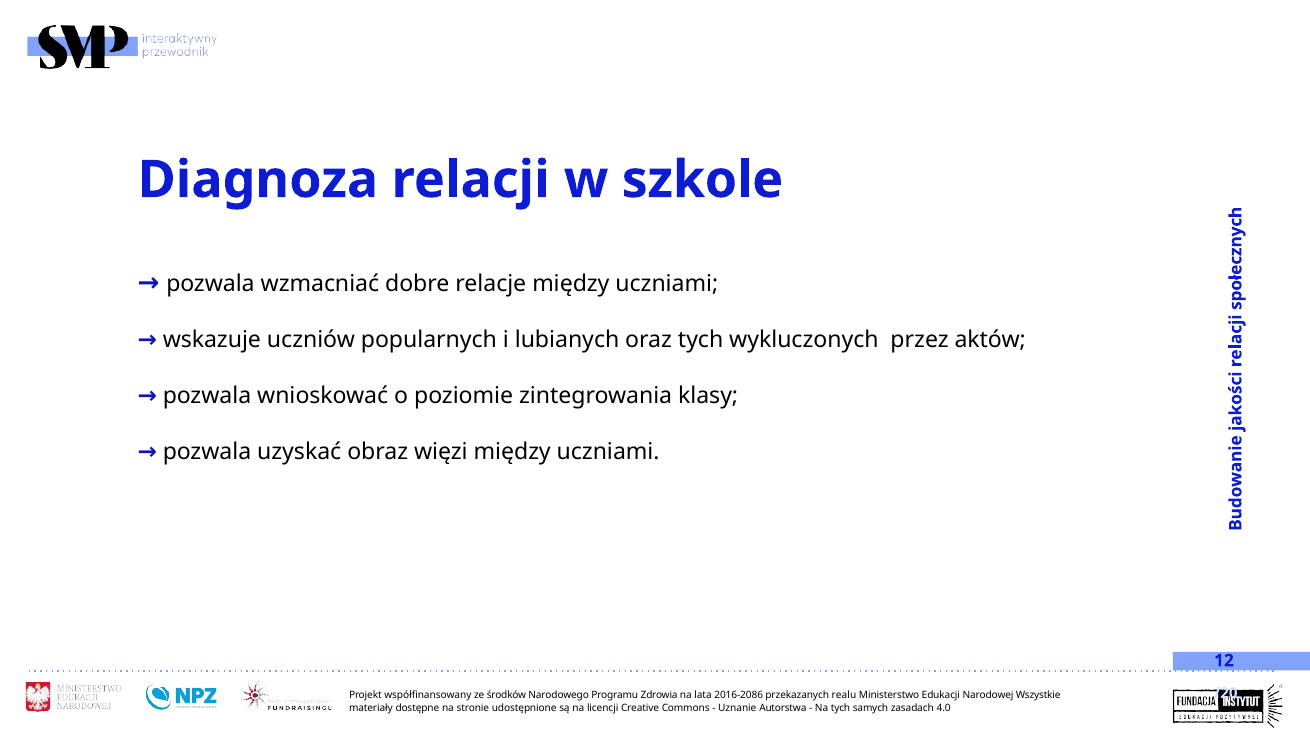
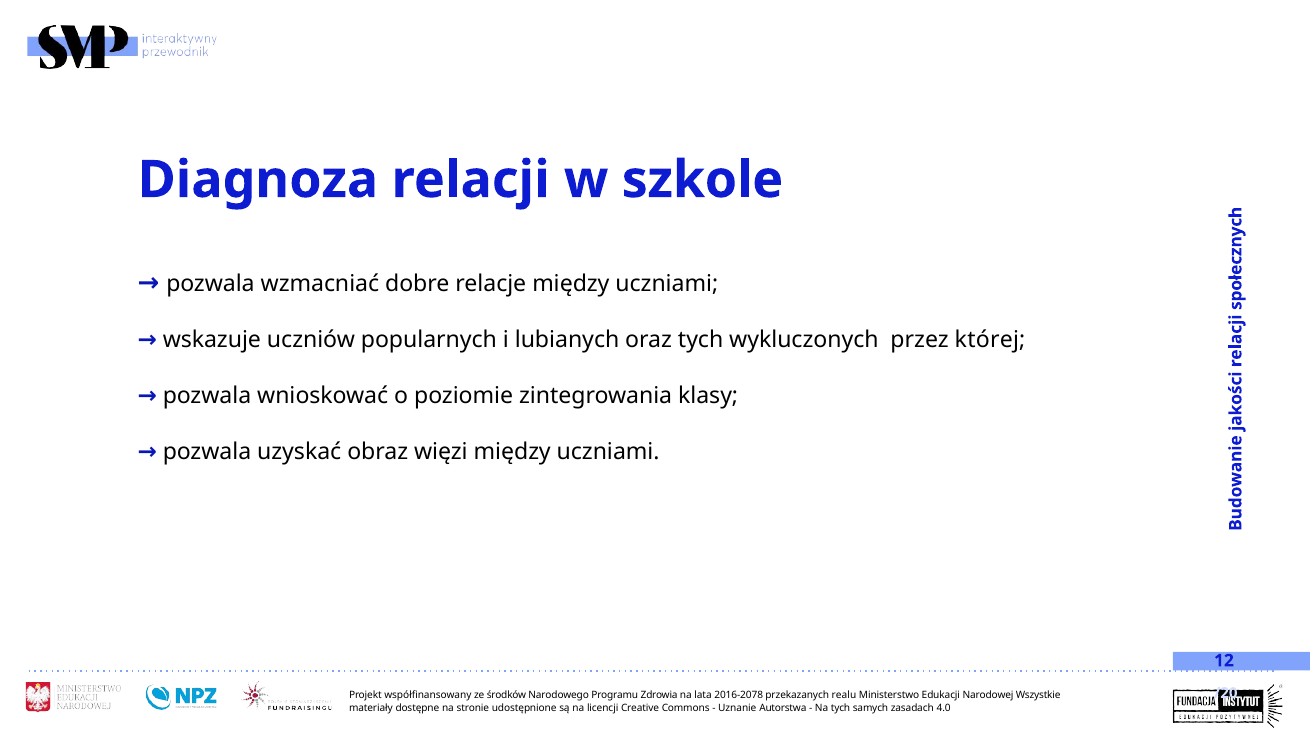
aktów: aktów -> której (990, 340)
2016-2086: 2016-2086 -> 2016-2078 (739, 695)
